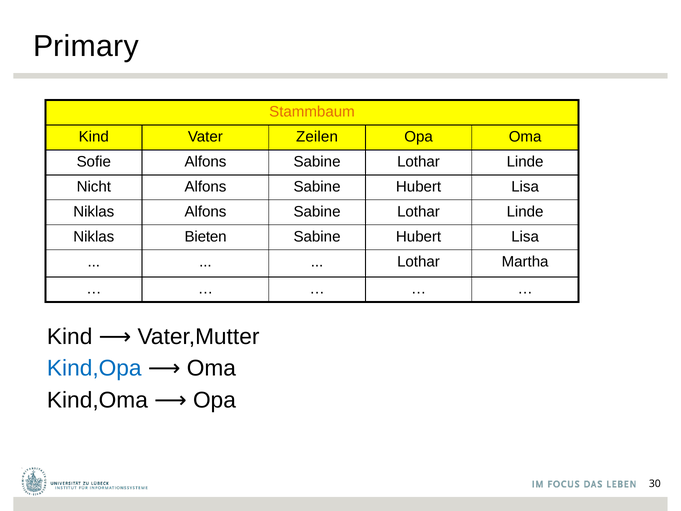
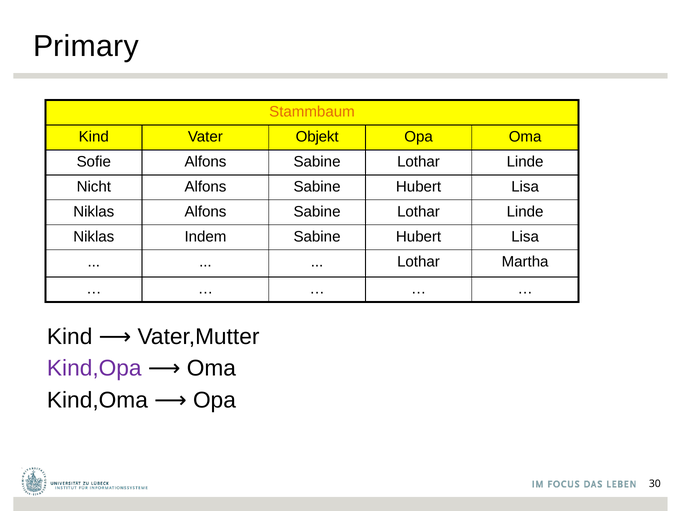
Zeilen: Zeilen -> Objekt (317, 137)
Bieten: Bieten -> Indem (205, 237)
Kind,Opa colour: blue -> purple (94, 368)
